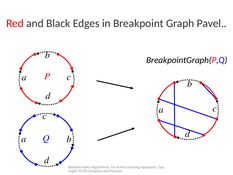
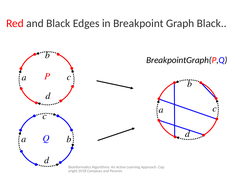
Graph Pavel: Pavel -> Black (212, 23)
